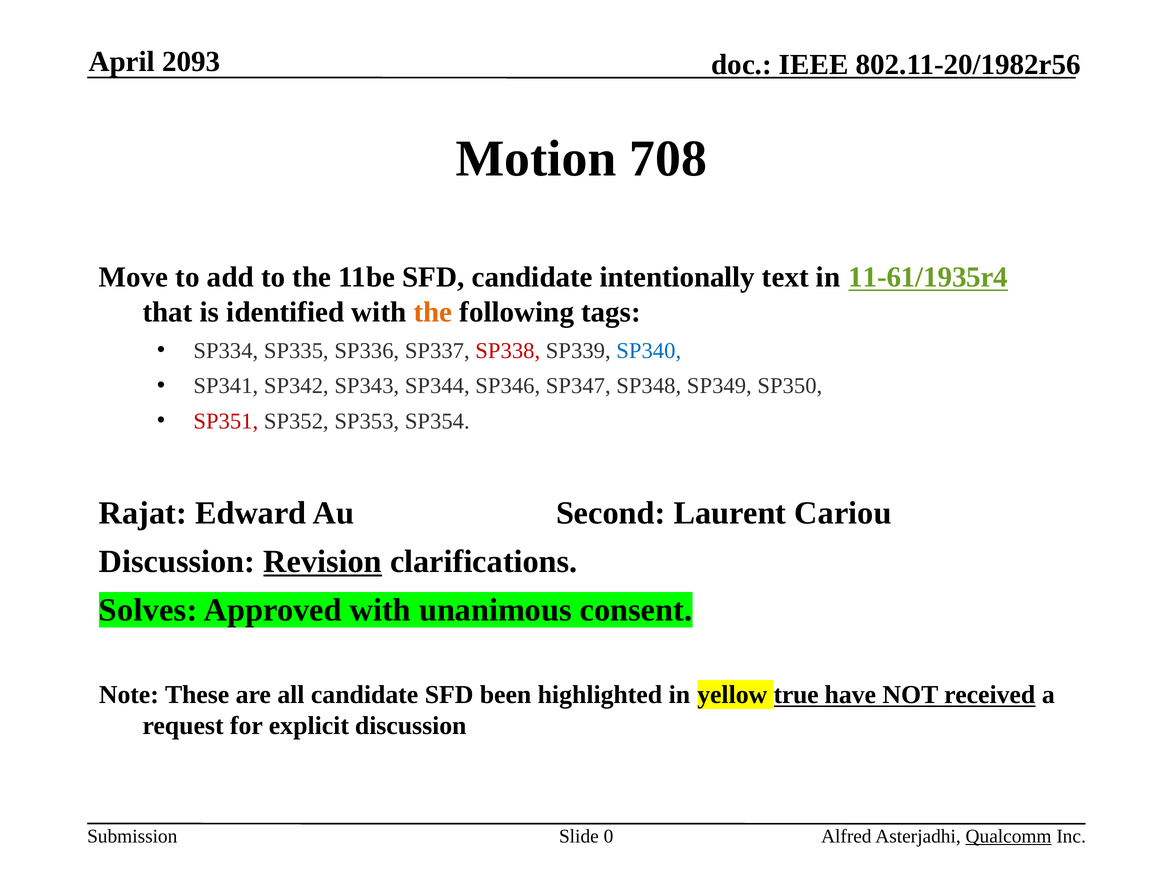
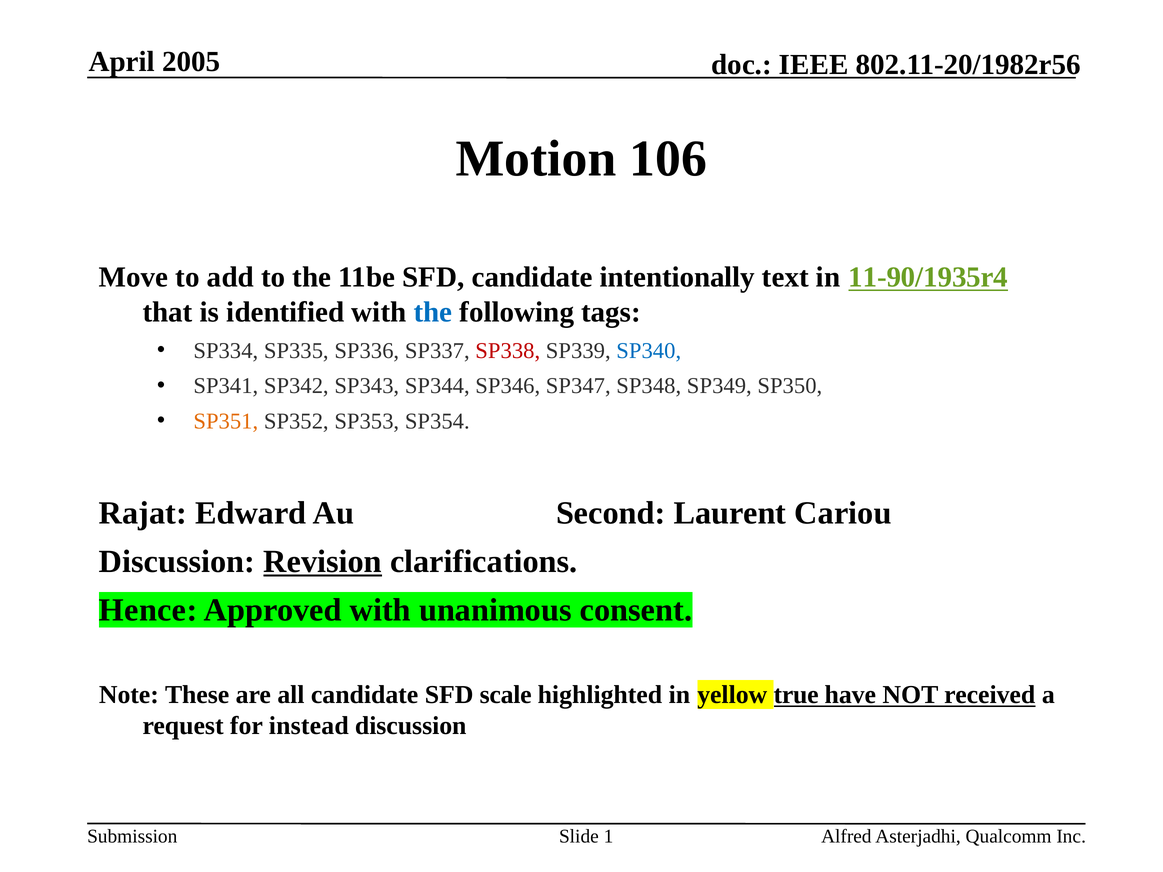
2093: 2093 -> 2005 (191, 62)
708: 708 -> 106 (668, 159)
11-61/1935r4: 11-61/1935r4 -> 11-90/1935r4 (928, 277)
the colour: orange -> blue (433, 312)
SP351 colour: red -> orange (226, 421)
Solves: Solves -> Hence (148, 610)
been: been -> scale (506, 695)
explicit: explicit -> instead (309, 726)
0: 0 -> 1 (609, 837)
Qualcomm underline: present -> none (1009, 837)
